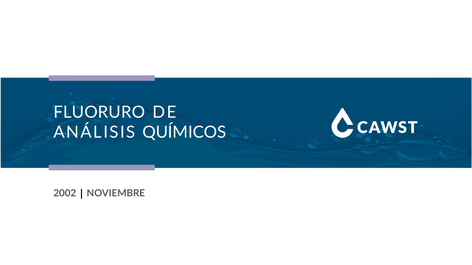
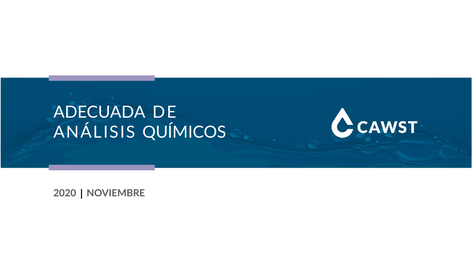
FLUORURO: FLUORURO -> ADECUADA (99, 112)
2002: 2002 -> 2020 (65, 194)
